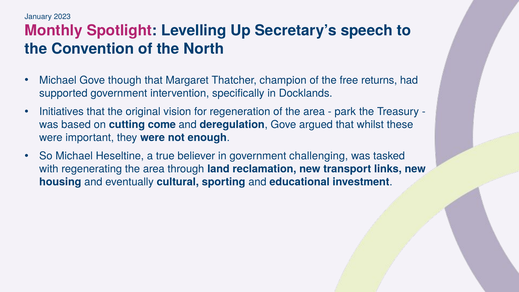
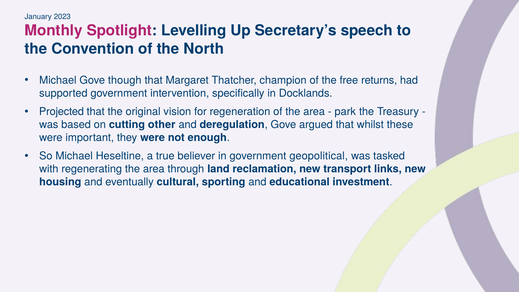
Initiatives: Initiatives -> Projected (61, 112)
come: come -> other (162, 125)
challenging: challenging -> geopolitical (319, 156)
